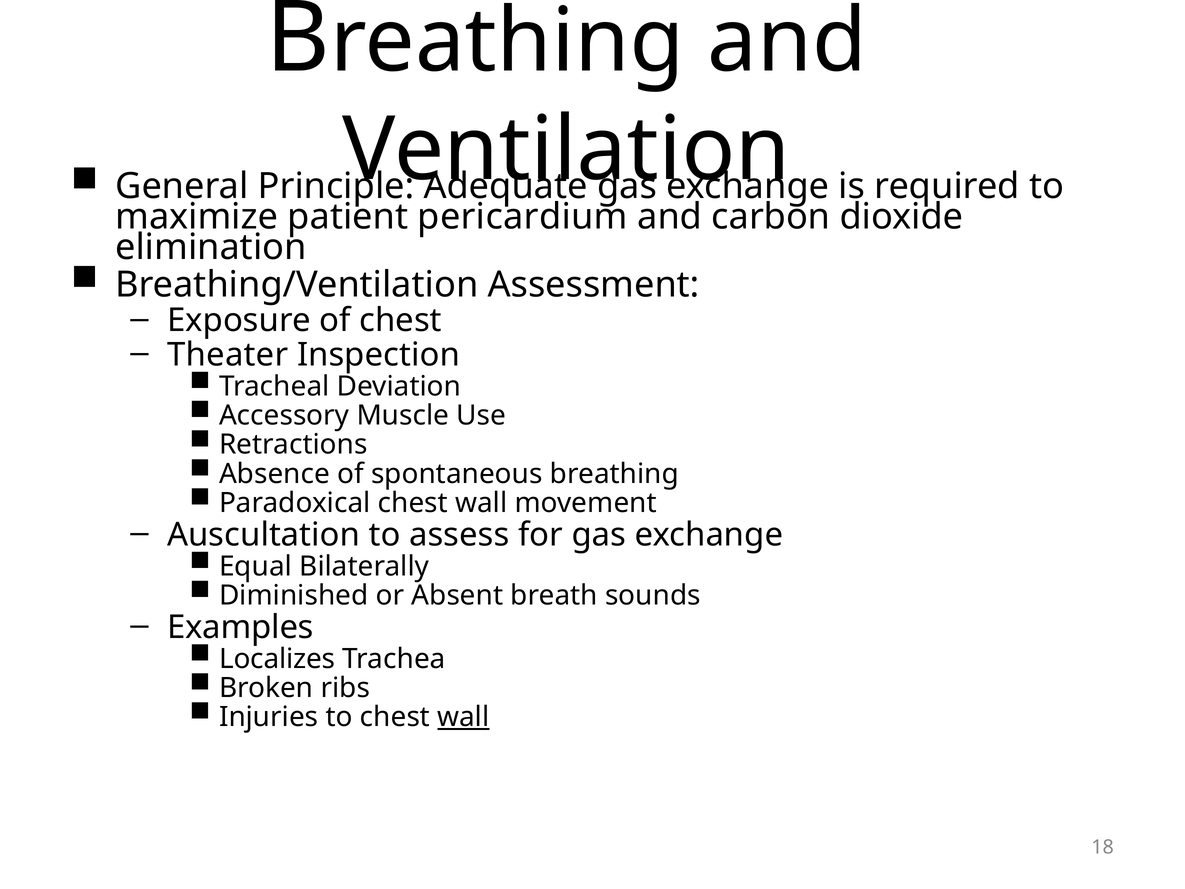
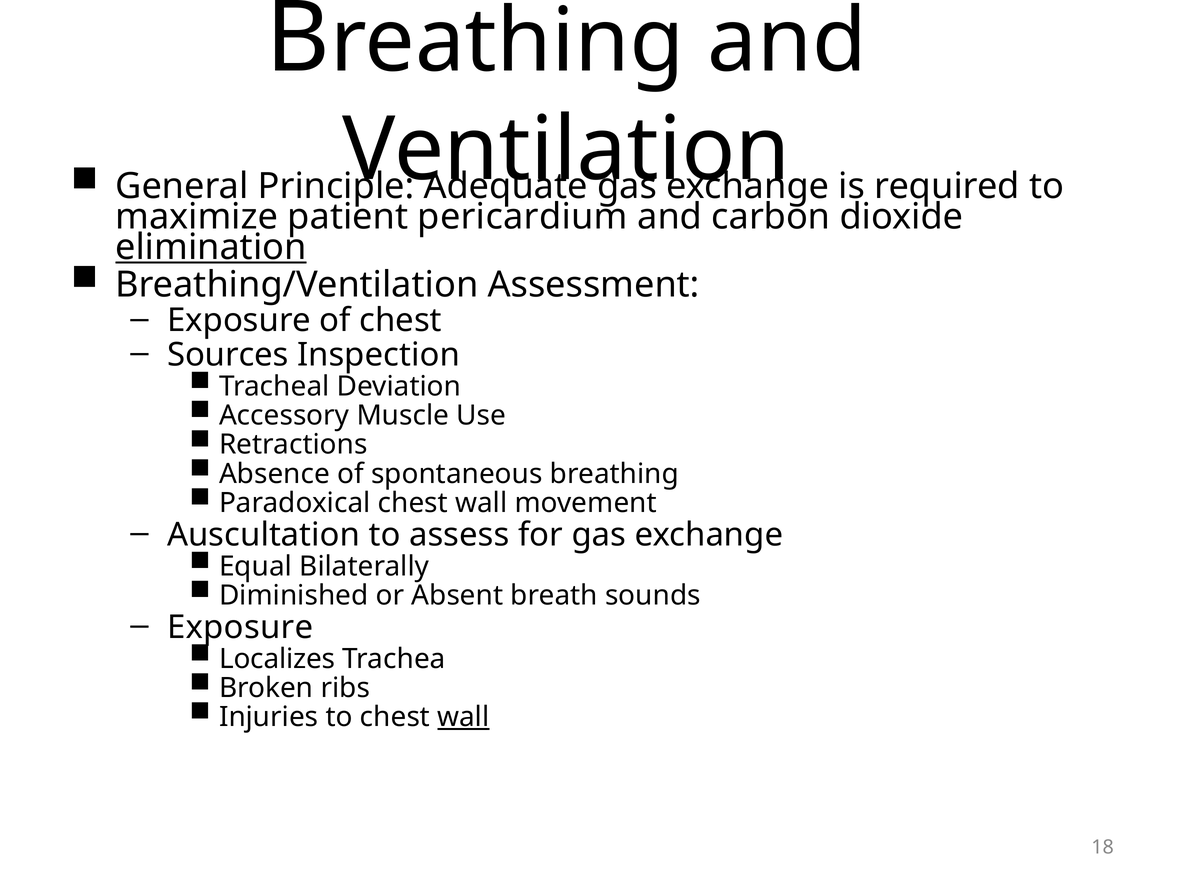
elimination underline: none -> present (211, 247)
Theater: Theater -> Sources (228, 355)
Examples: Examples -> Exposure (240, 627)
